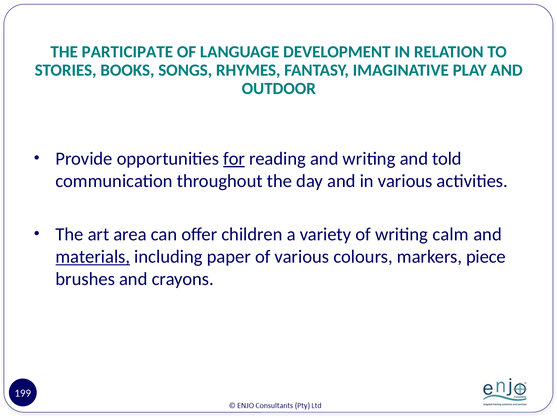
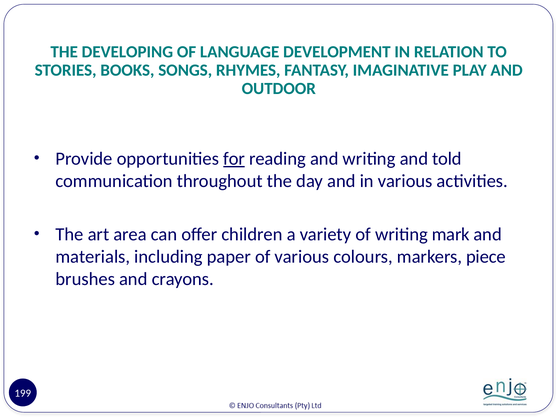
PARTICIPATE: PARTICIPATE -> DEVELOPING (127, 52)
calm: calm -> mark (451, 234)
materials underline: present -> none (93, 257)
